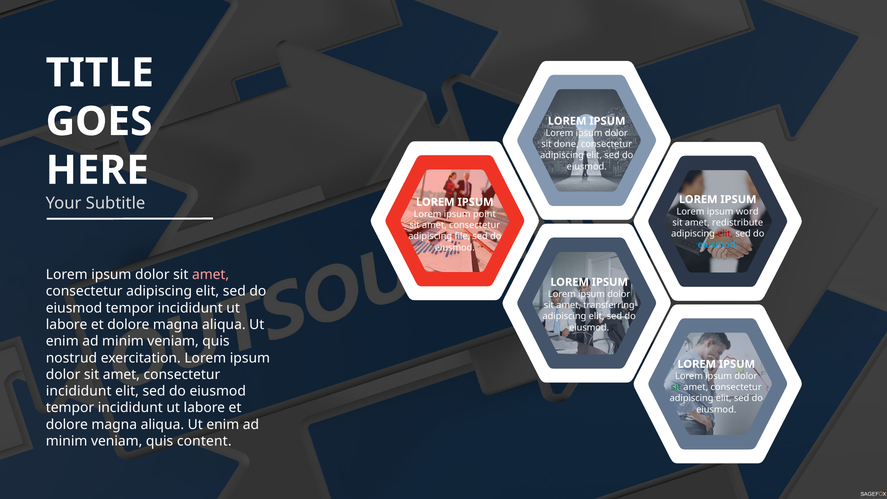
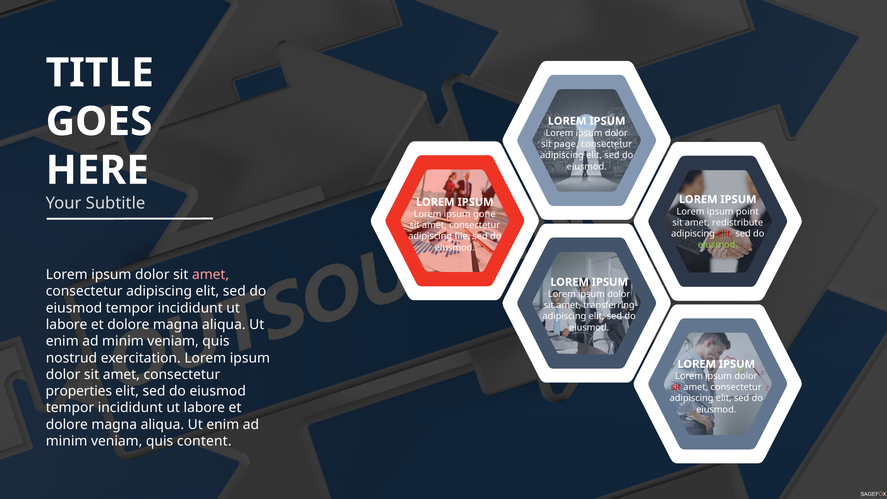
done: done -> page (566, 144)
word: word -> point (747, 211)
point: point -> gone (484, 214)
eiusmod colour: light blue -> light green (718, 245)
sit colour: green -> red (676, 387)
incididunt: incididunt -> properties (79, 391)
